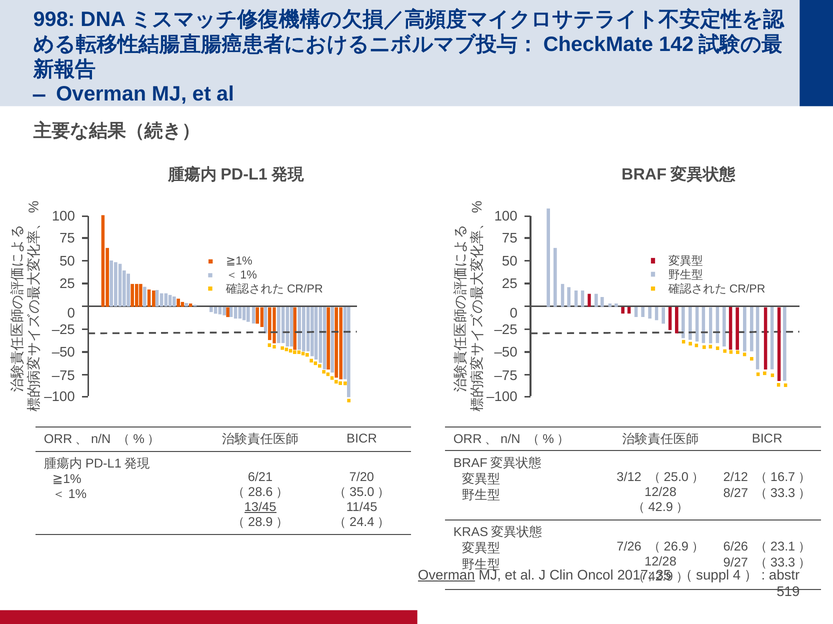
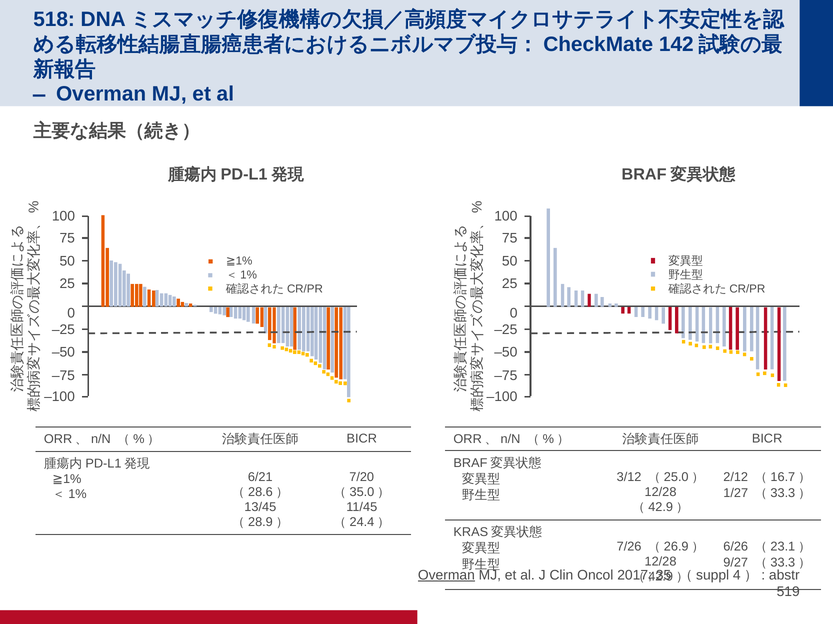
998: 998 -> 518 (54, 19)
8/27: 8/27 -> 1/27 (736, 494)
13/45 underline: present -> none (260, 508)
